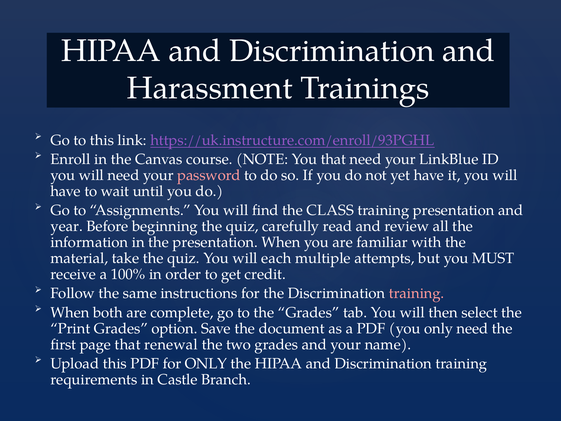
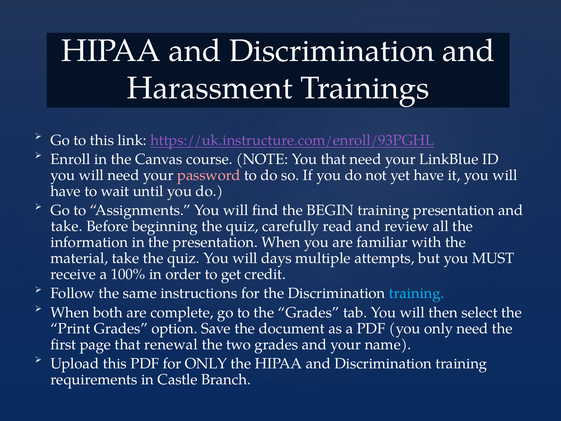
CLASS: CLASS -> BEGIN (330, 210)
year: year -> take (67, 226)
each: each -> days (276, 258)
training colour: pink -> light blue (417, 293)
